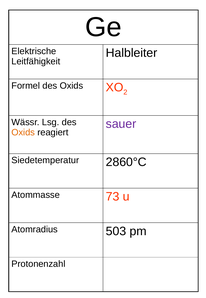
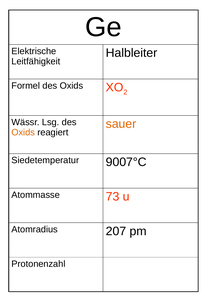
sauer colour: purple -> orange (121, 124)
2860°C: 2860°C -> 9007°C (126, 162)
503: 503 -> 207 (116, 231)
